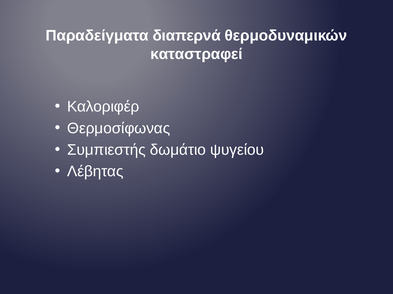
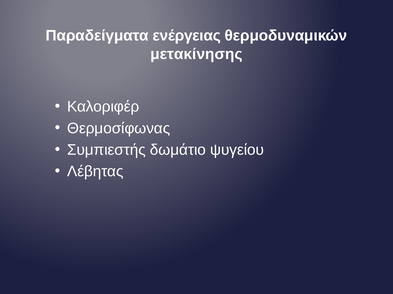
διαπερνά: διαπερνά -> ενέργειας (187, 36)
καταστραφεί: καταστραφεί -> μετακίνησης (196, 54)
